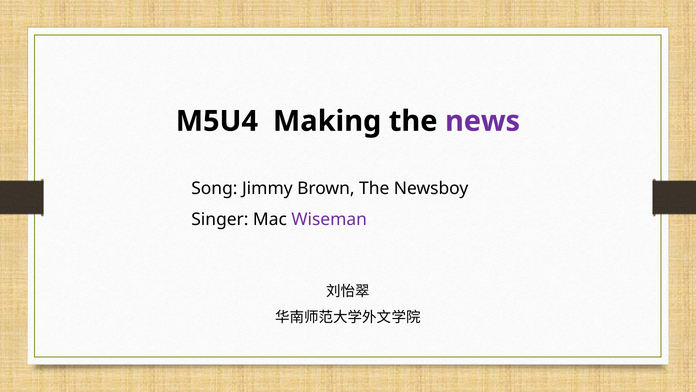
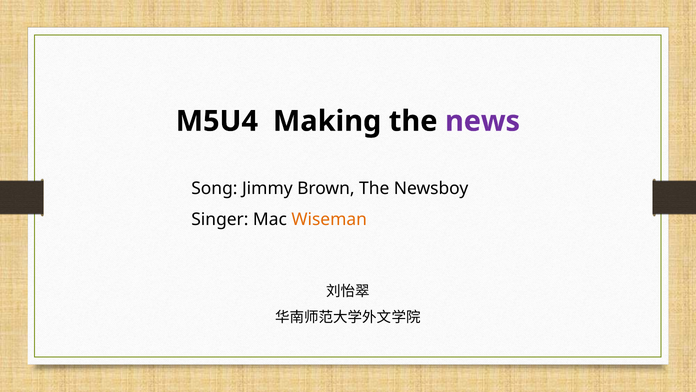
Wiseman colour: purple -> orange (329, 219)
